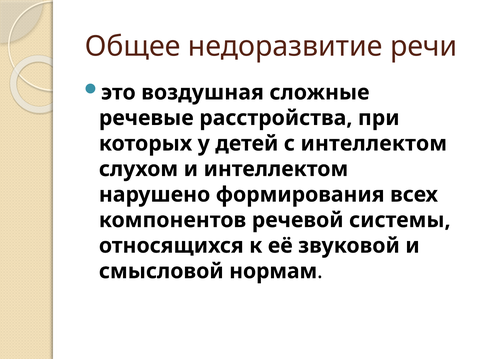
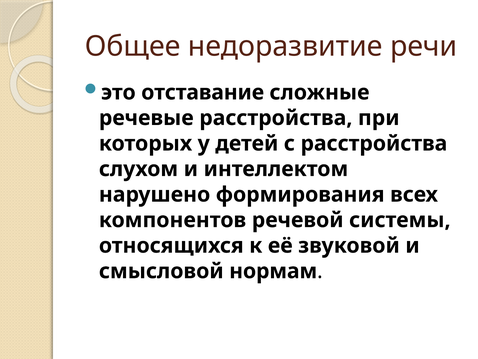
воздушная: воздушная -> отставание (203, 92)
с интеллектом: интеллектом -> расстройства (374, 143)
